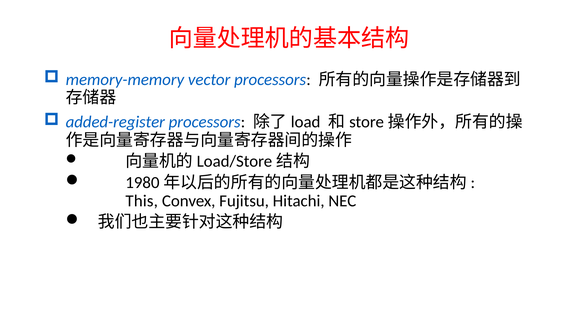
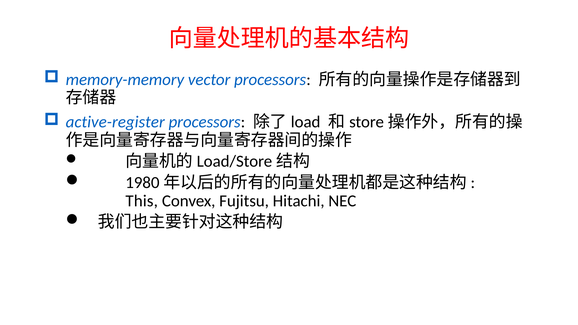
added-register: added-register -> active-register (115, 122)
